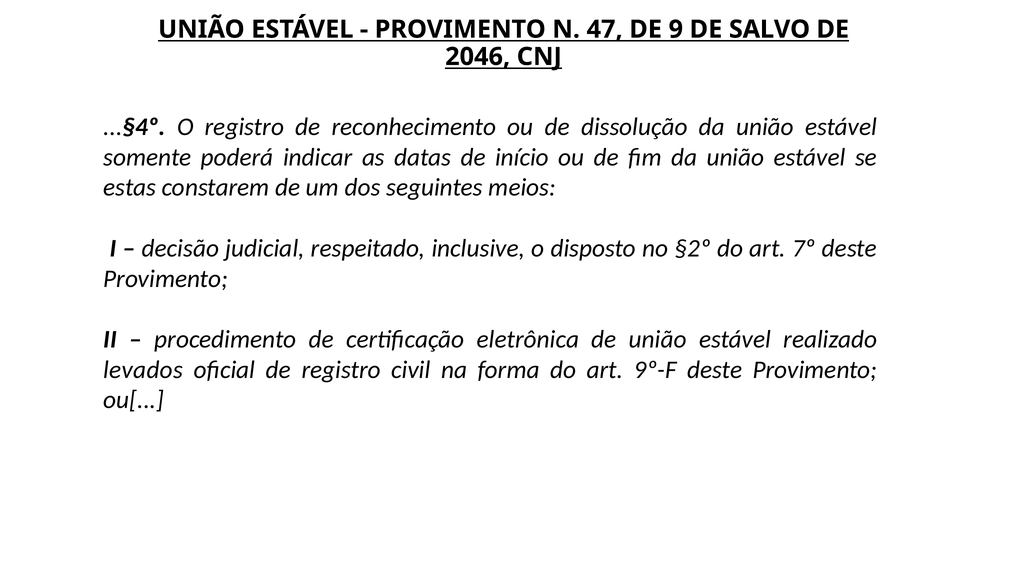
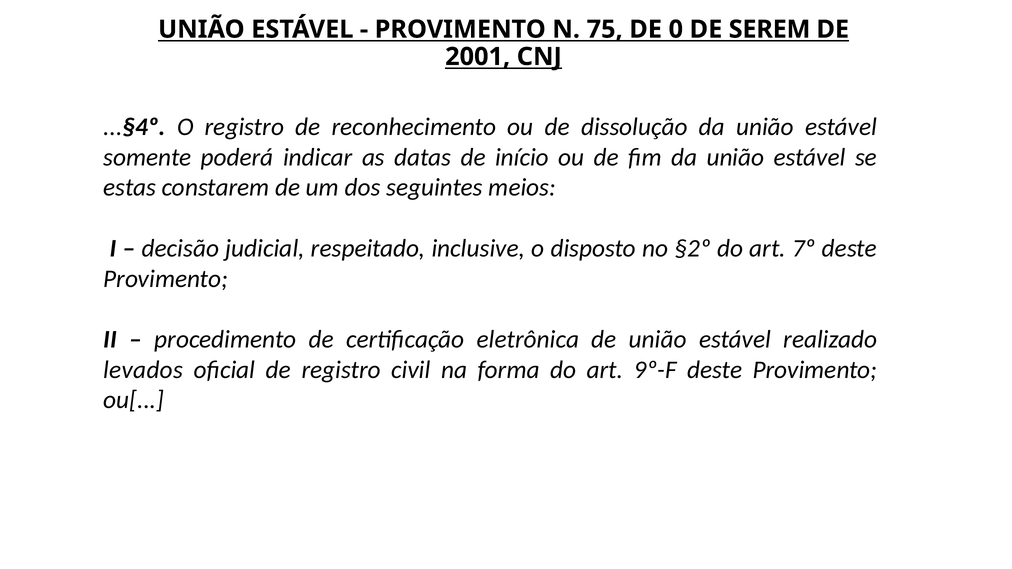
47: 47 -> 75 (605, 29)
9: 9 -> 0 (676, 29)
SALVO: SALVO -> SEREM (770, 29)
2046: 2046 -> 2001 (478, 57)
